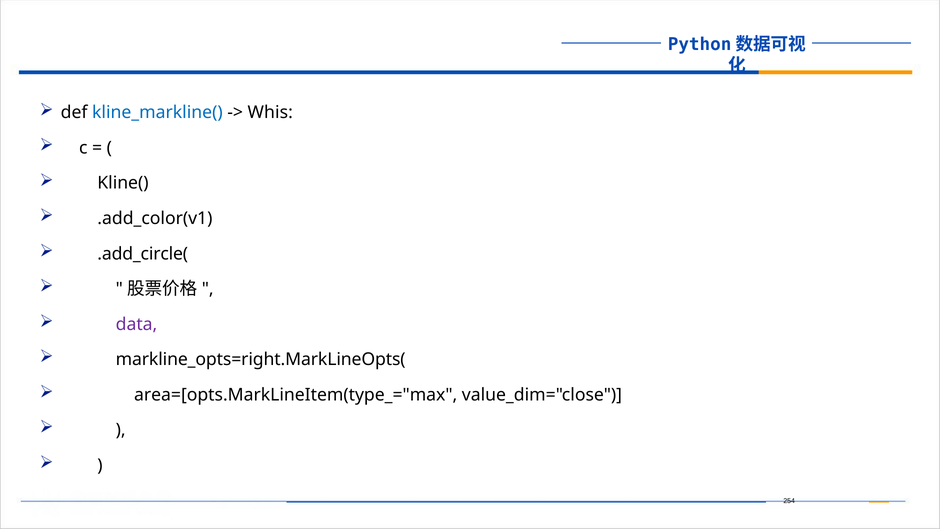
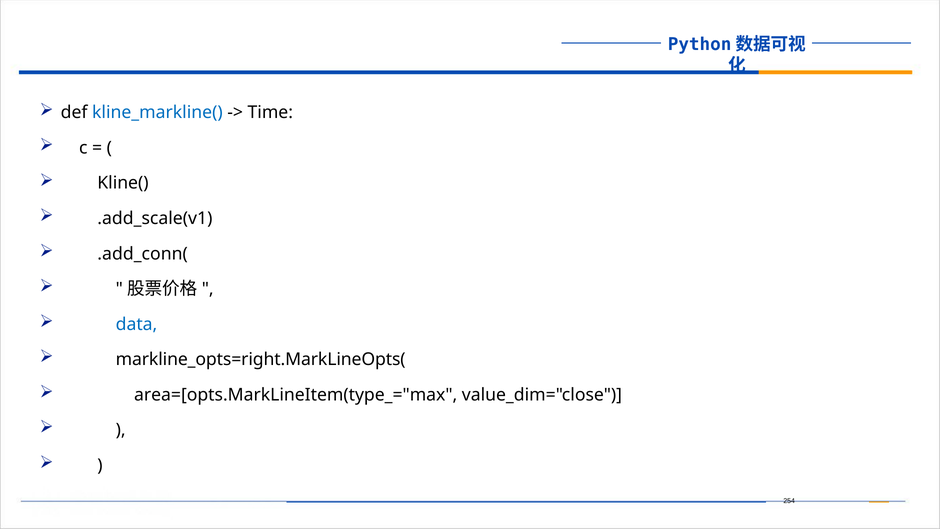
Whis: Whis -> Time (270, 113)
.add_color(v1: .add_color(v1 -> .add_scale(v1 (155, 218)
.add_circle(: .add_circle( -> .add_conn( (143, 254)
data colour: purple -> blue (137, 324)
